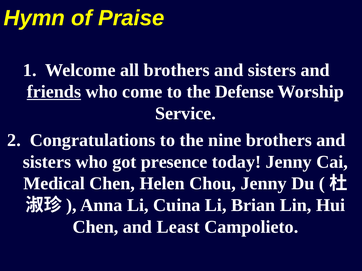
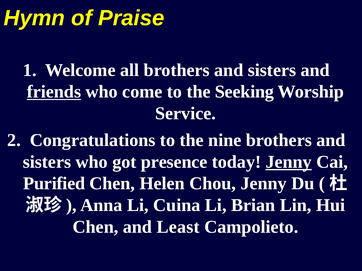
Defense: Defense -> Seeking (244, 92)
Jenny underline: none -> present (289, 162)
Medical: Medical -> Purified (54, 184)
